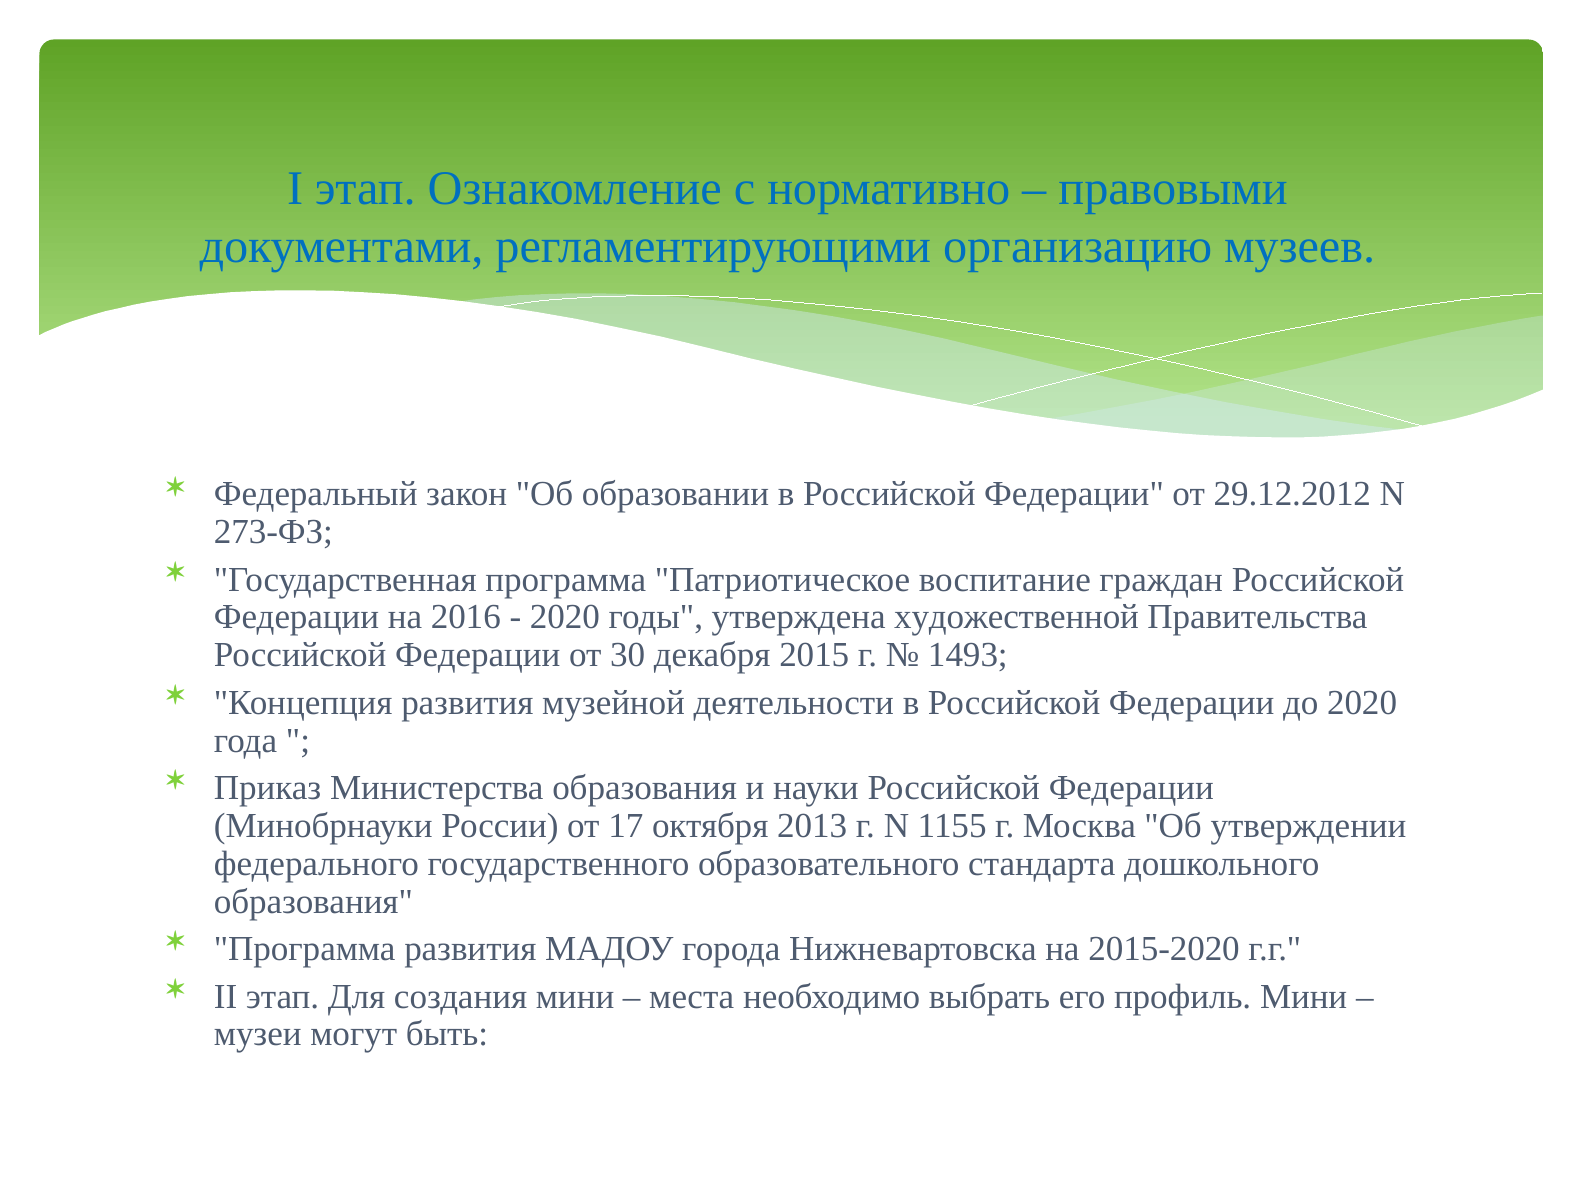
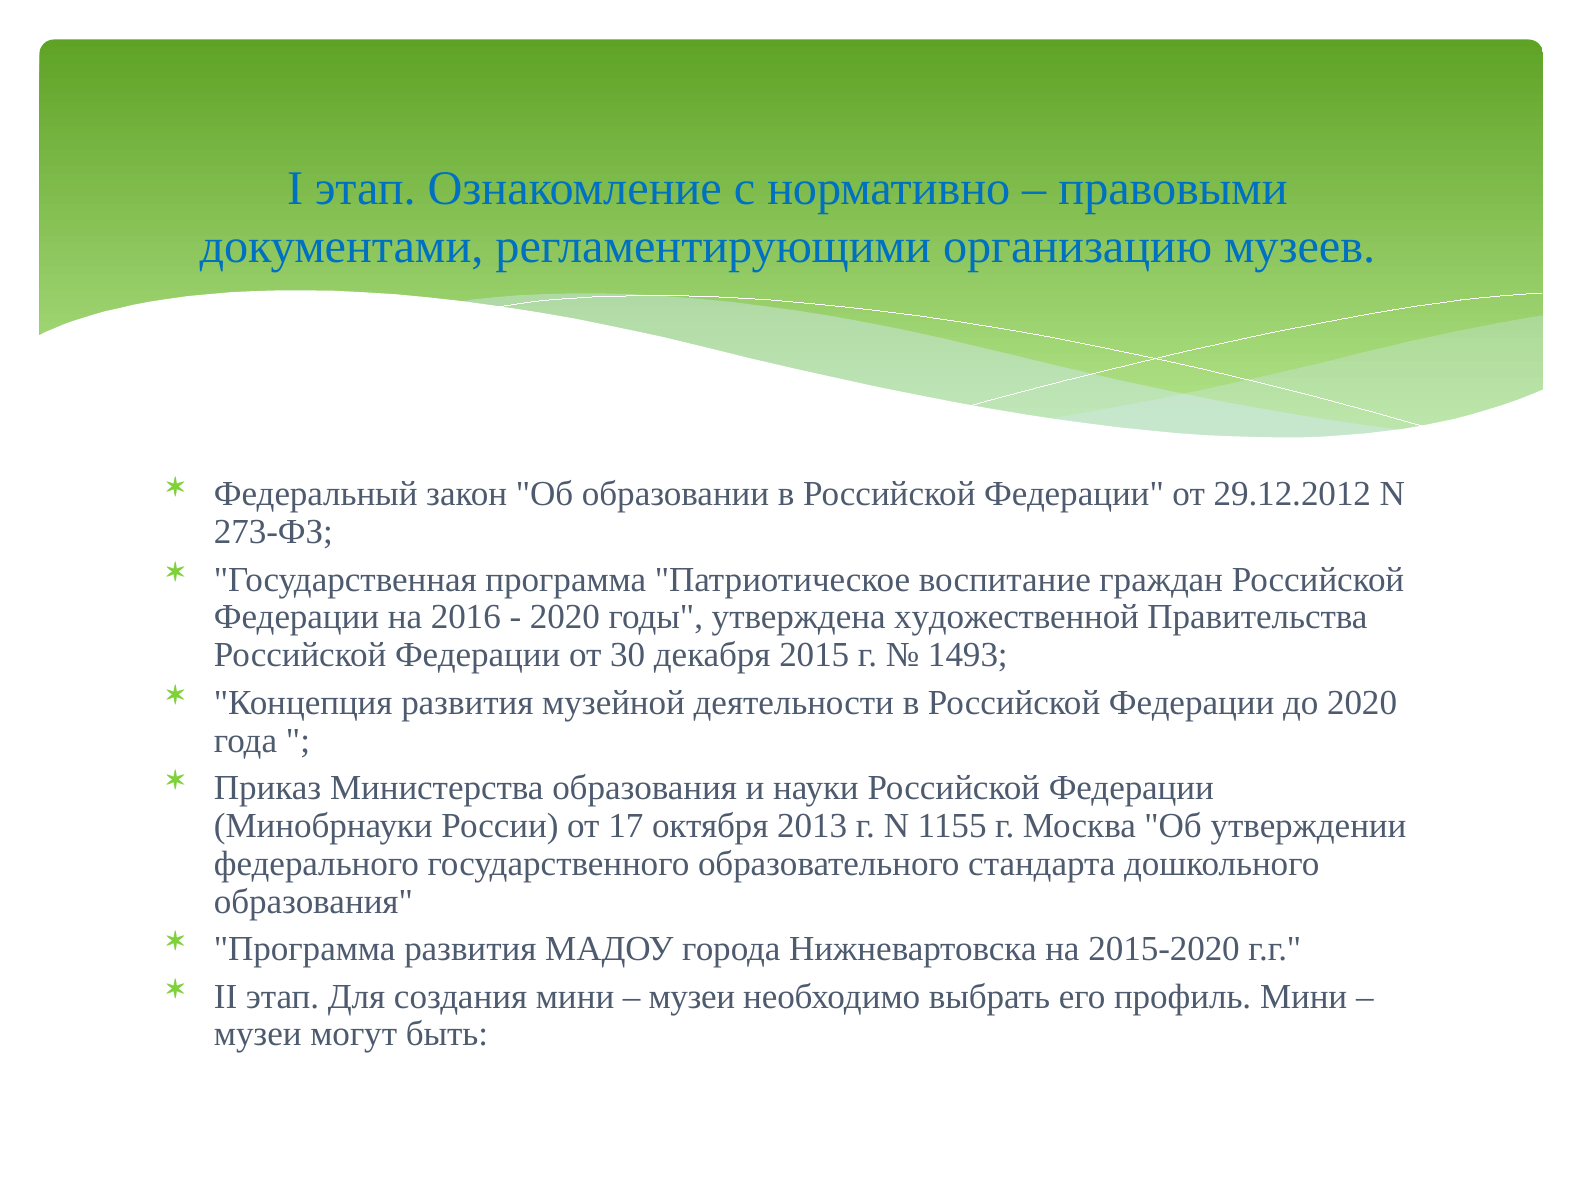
места: места -> музеи (692, 996)
